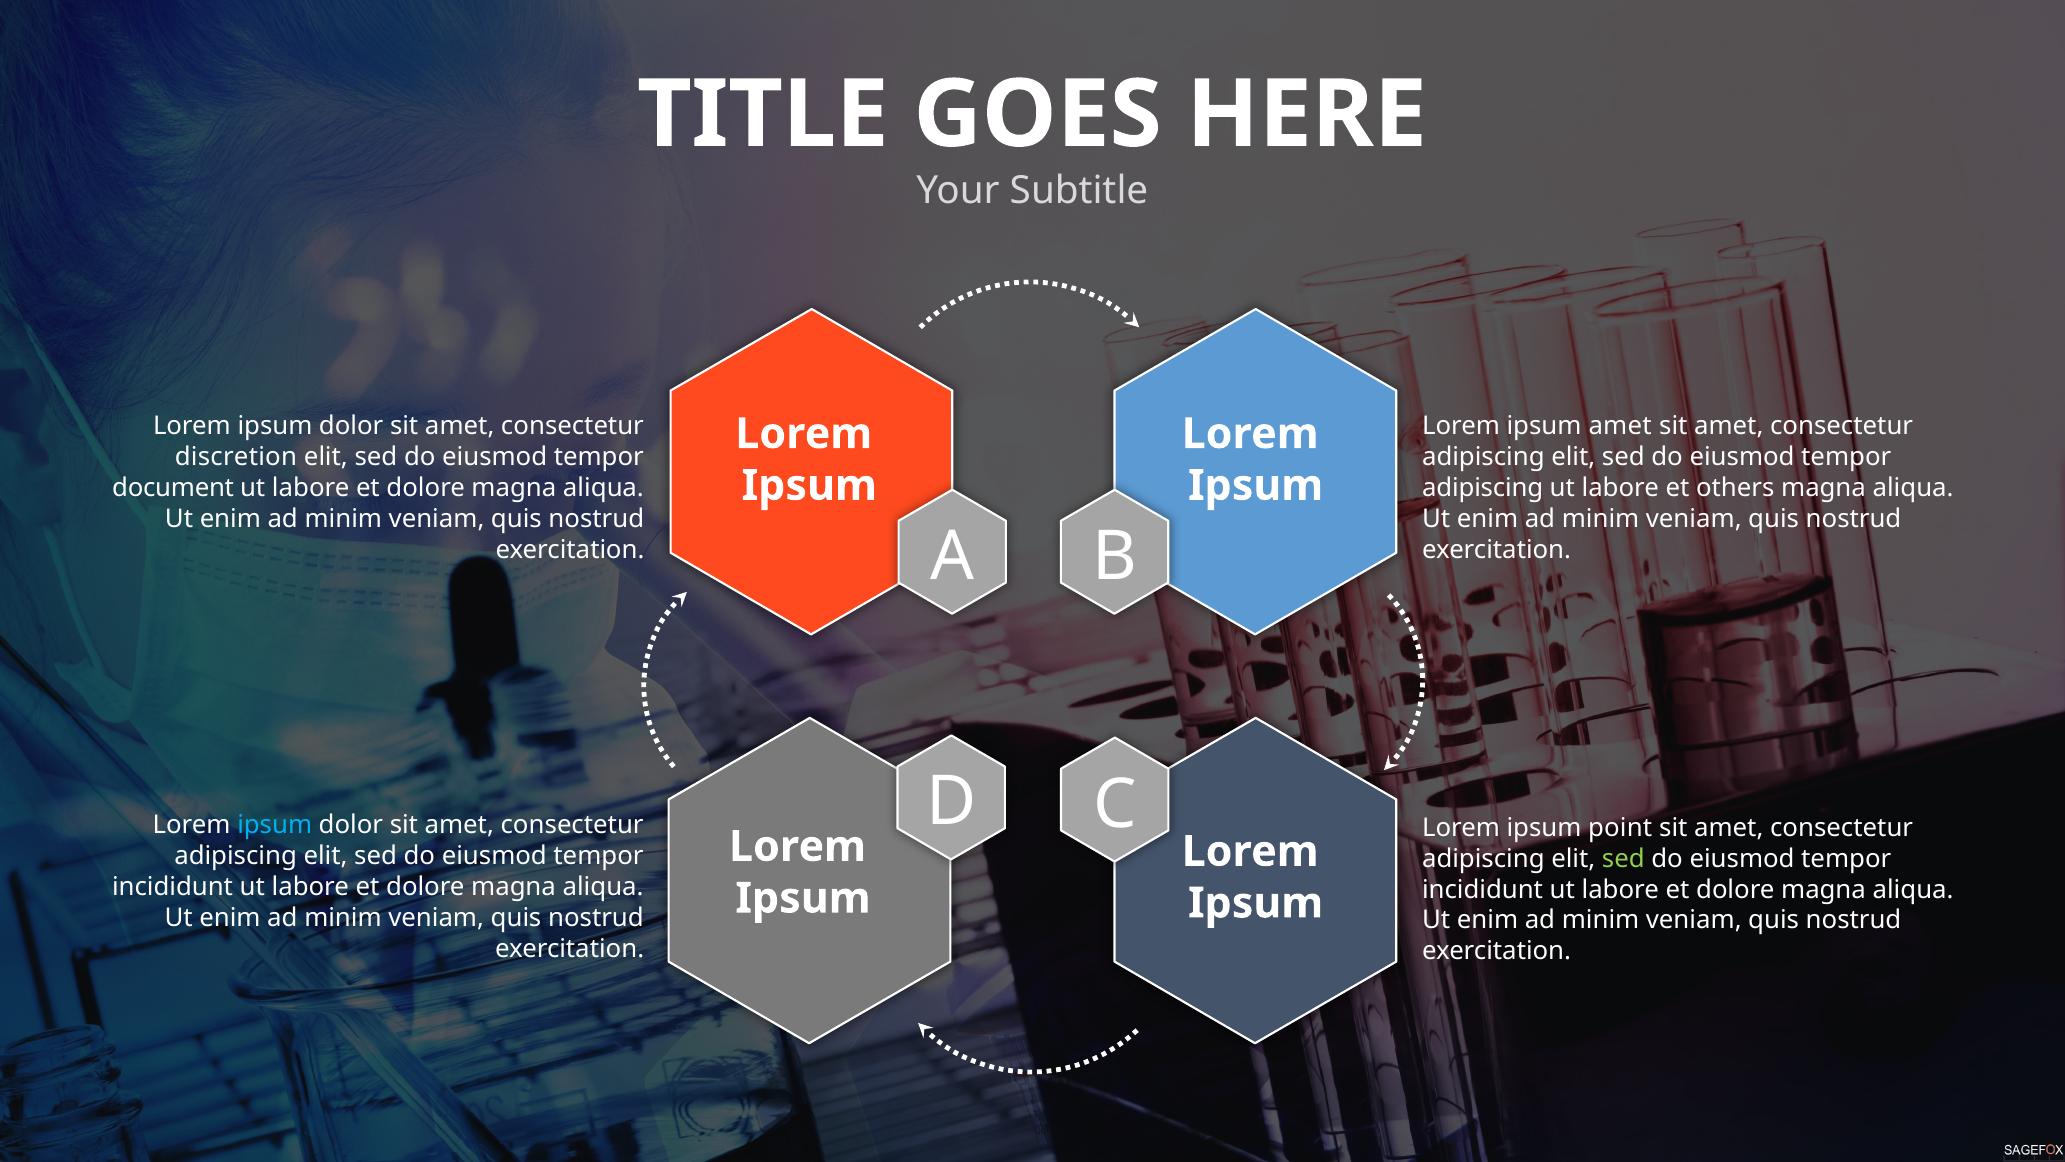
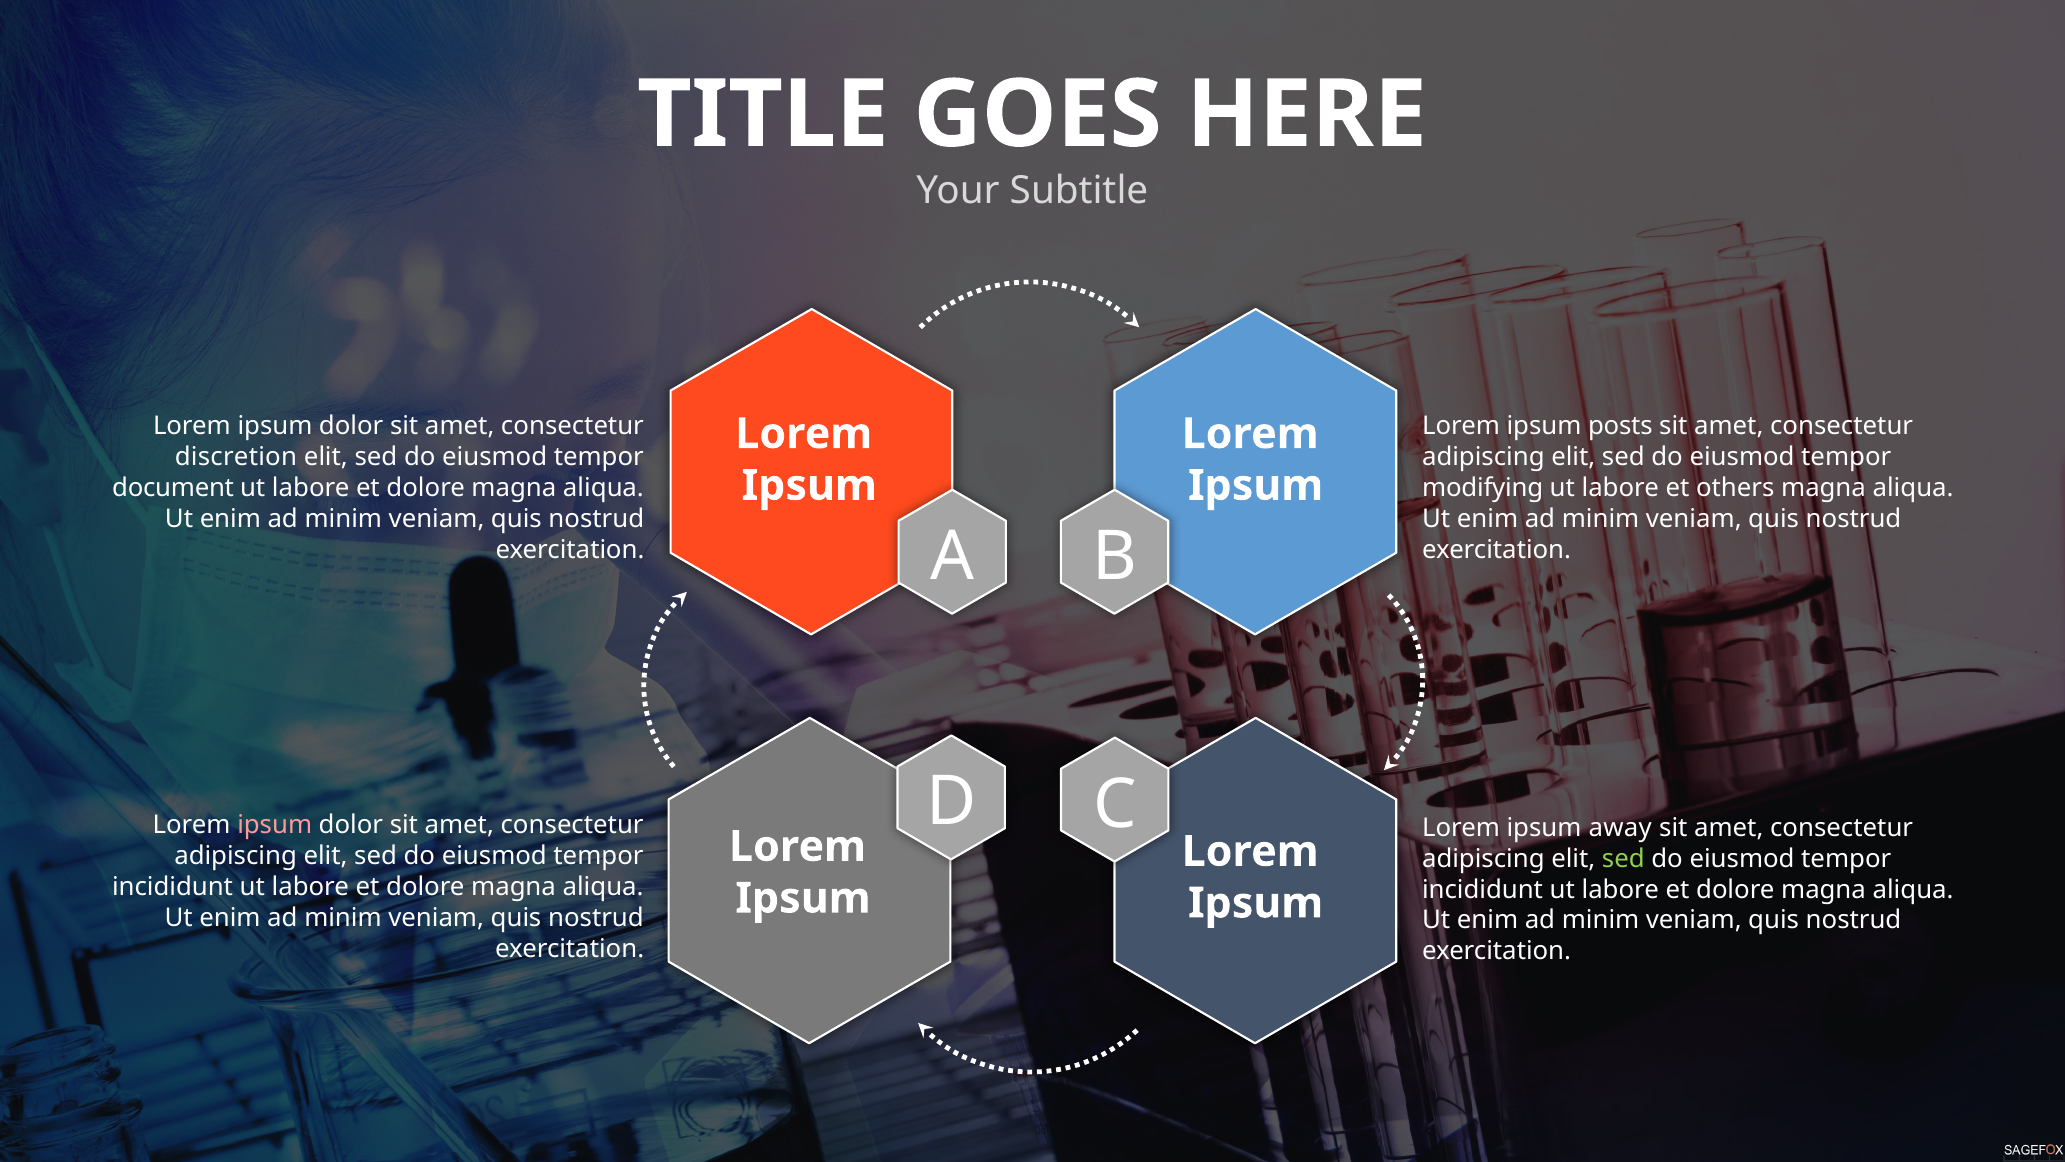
ipsum amet: amet -> posts (1620, 426)
adipiscing: adipiscing -> modifying (1483, 488)
ipsum colour: light blue -> pink (275, 825)
point: point -> away (1620, 827)
